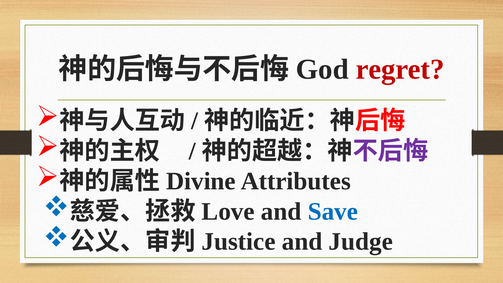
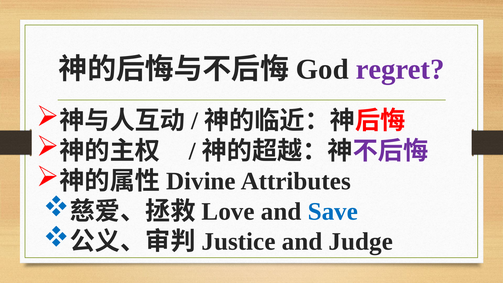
regret colour: red -> purple (400, 69)
